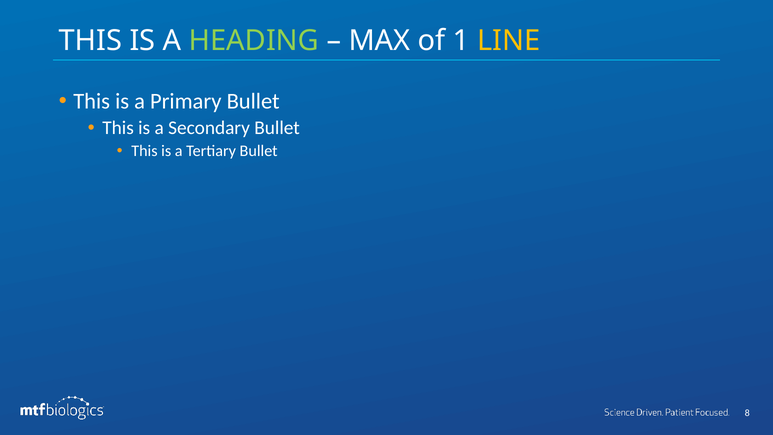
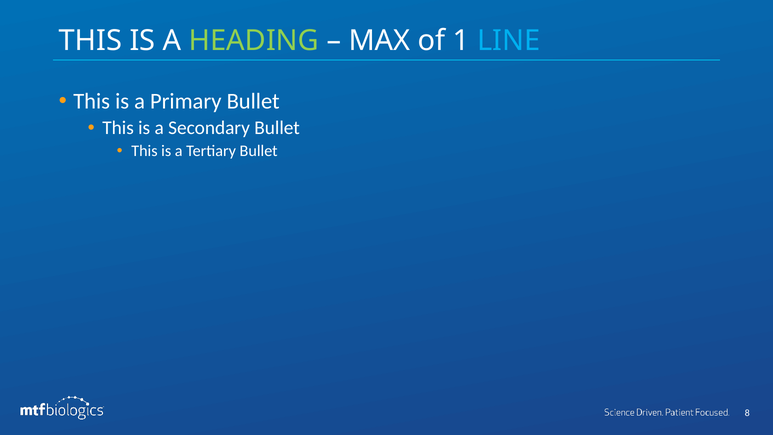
LINE colour: yellow -> light blue (509, 41)
